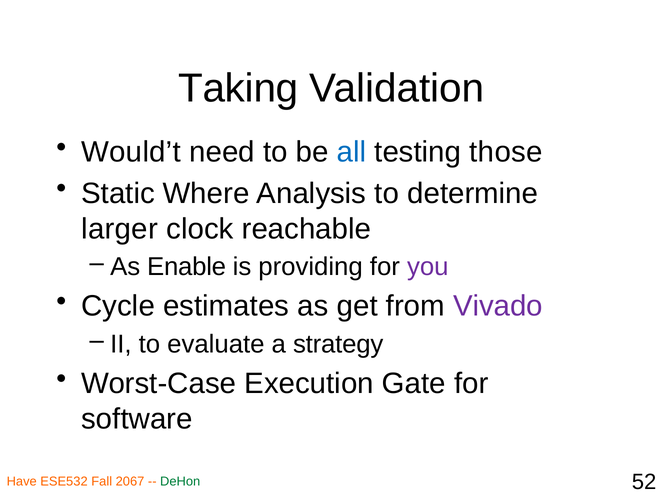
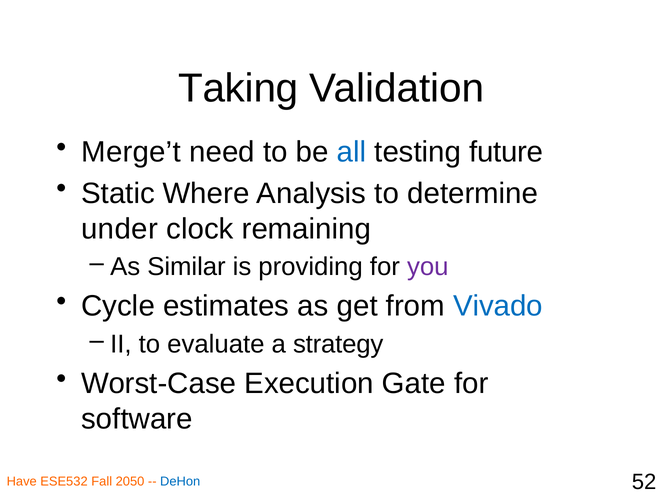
Would’t: Would’t -> Merge’t (131, 152)
those: those -> future (506, 152)
larger: larger -> under (120, 229)
reachable: reachable -> remaining (306, 229)
Enable: Enable -> Similar (186, 267)
Vivado colour: purple -> blue (498, 306)
2067: 2067 -> 2050 (130, 482)
DeHon colour: green -> blue (180, 482)
